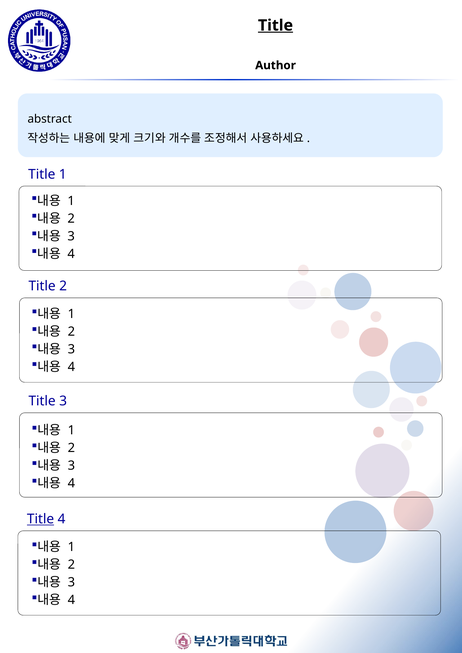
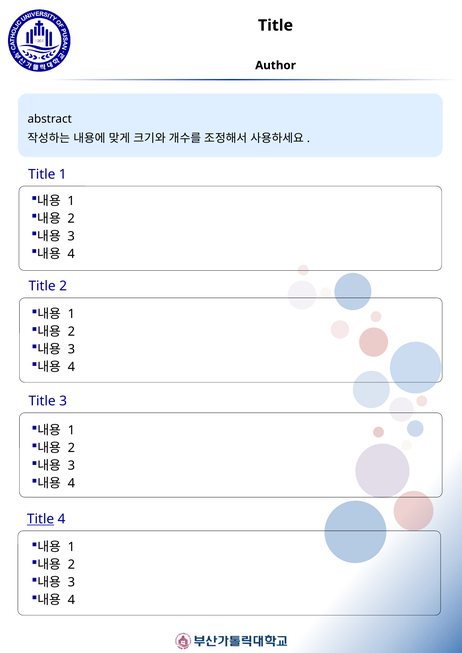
Title underline: present -> none (276, 25)
